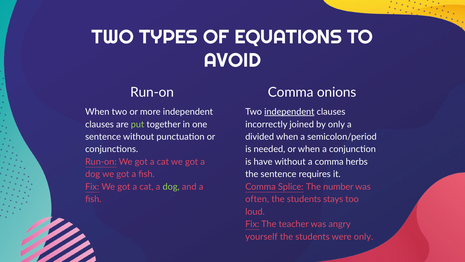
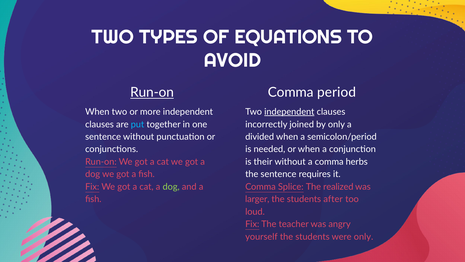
Run-on underline: none -> present (152, 92)
onions: onions -> period (337, 92)
put colour: light green -> light blue (137, 124)
have: have -> their (263, 162)
number: number -> realized (338, 186)
often: often -> larger (257, 199)
stays: stays -> after (333, 199)
